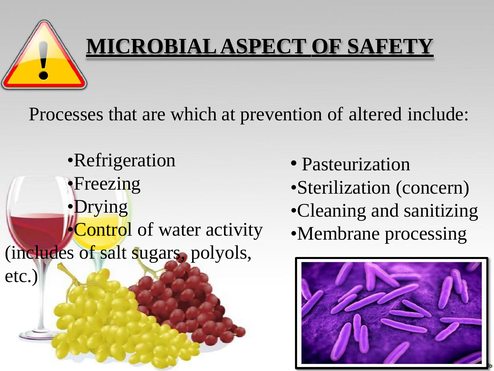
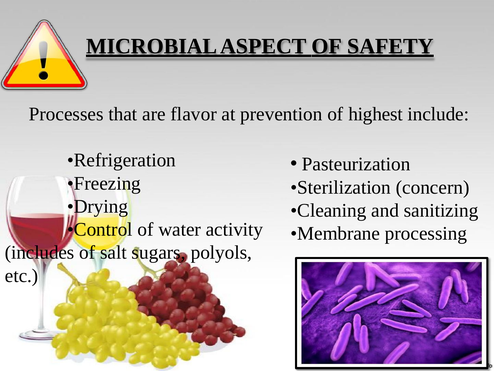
which: which -> flavor (194, 114)
altered: altered -> highest (376, 114)
